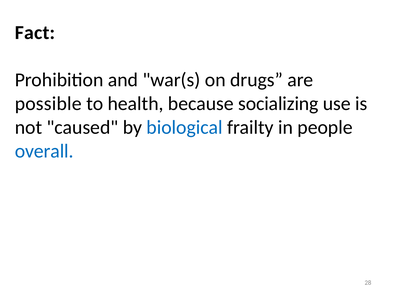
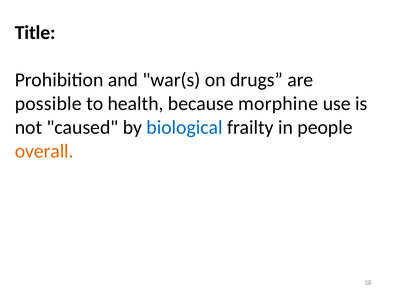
Fact: Fact -> Title (35, 33)
socializing: socializing -> morphine (278, 104)
overall colour: blue -> orange (44, 151)
